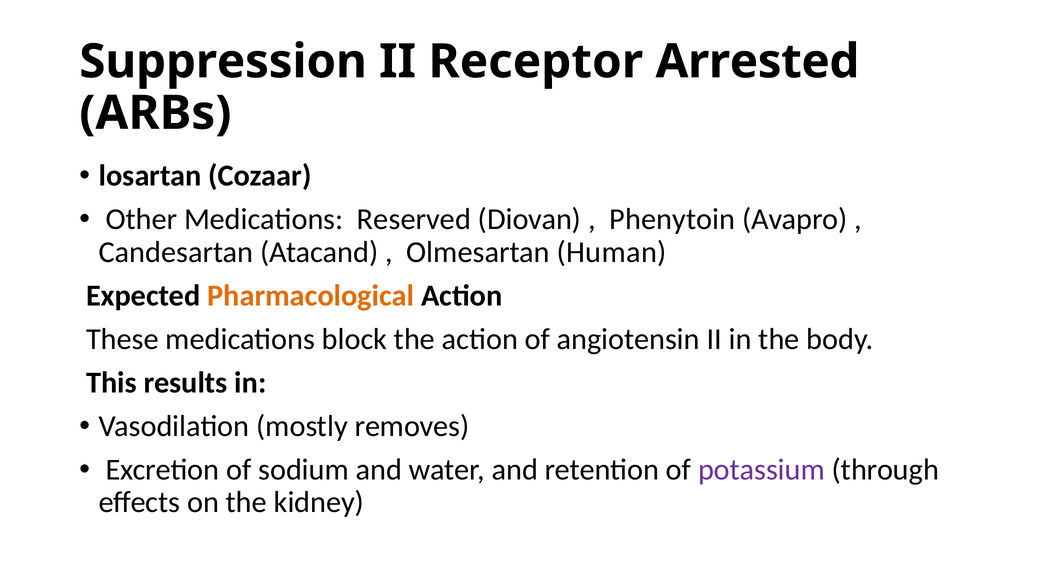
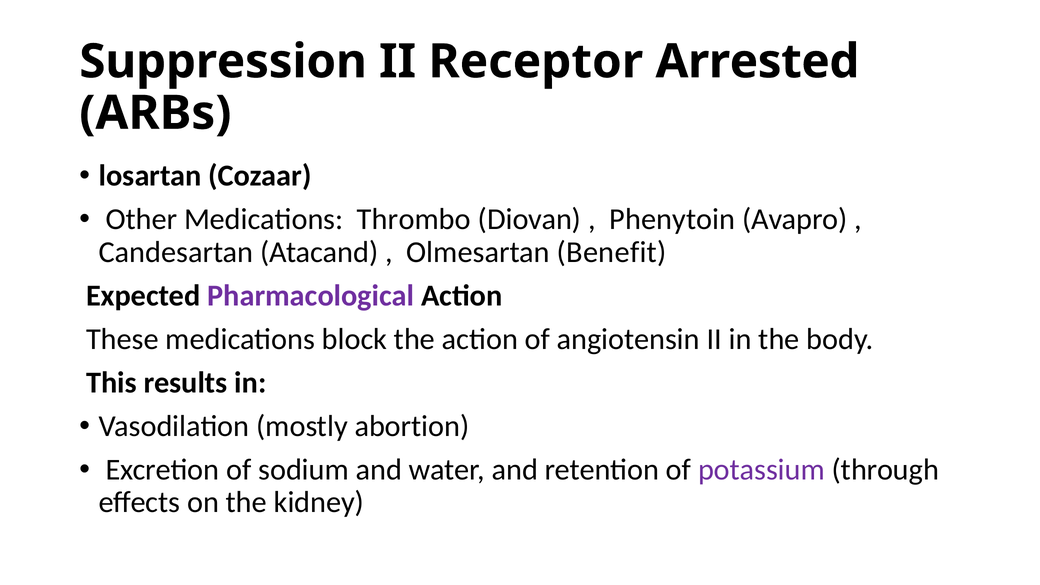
Reserved: Reserved -> Thrombo (414, 219)
Human: Human -> Benefit (612, 252)
Pharmacological colour: orange -> purple (311, 296)
removes: removes -> abortion (412, 426)
